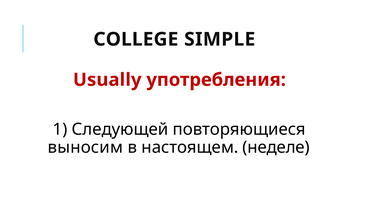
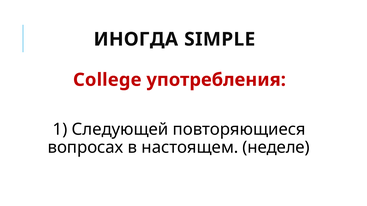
COLLEGE: COLLEGE -> ИНОГДА (136, 39)
Usually: Usually -> College (107, 80)
выносим: выносим -> вопросах (85, 148)
